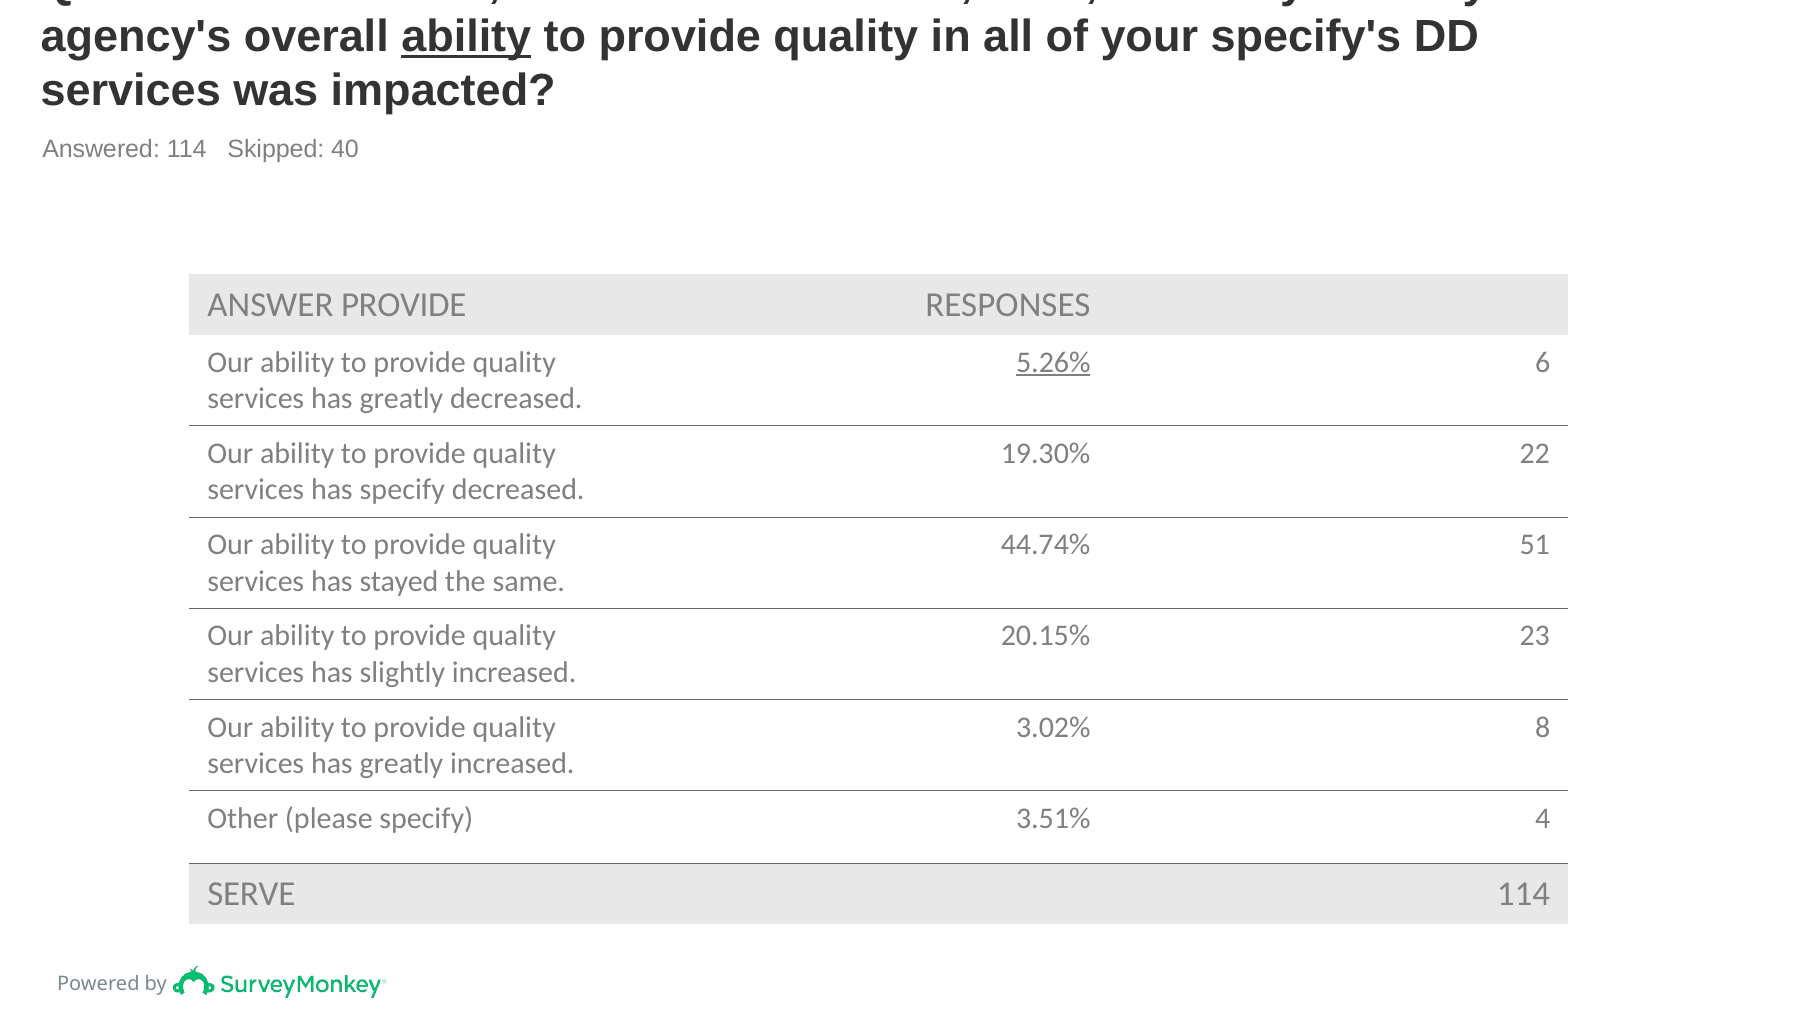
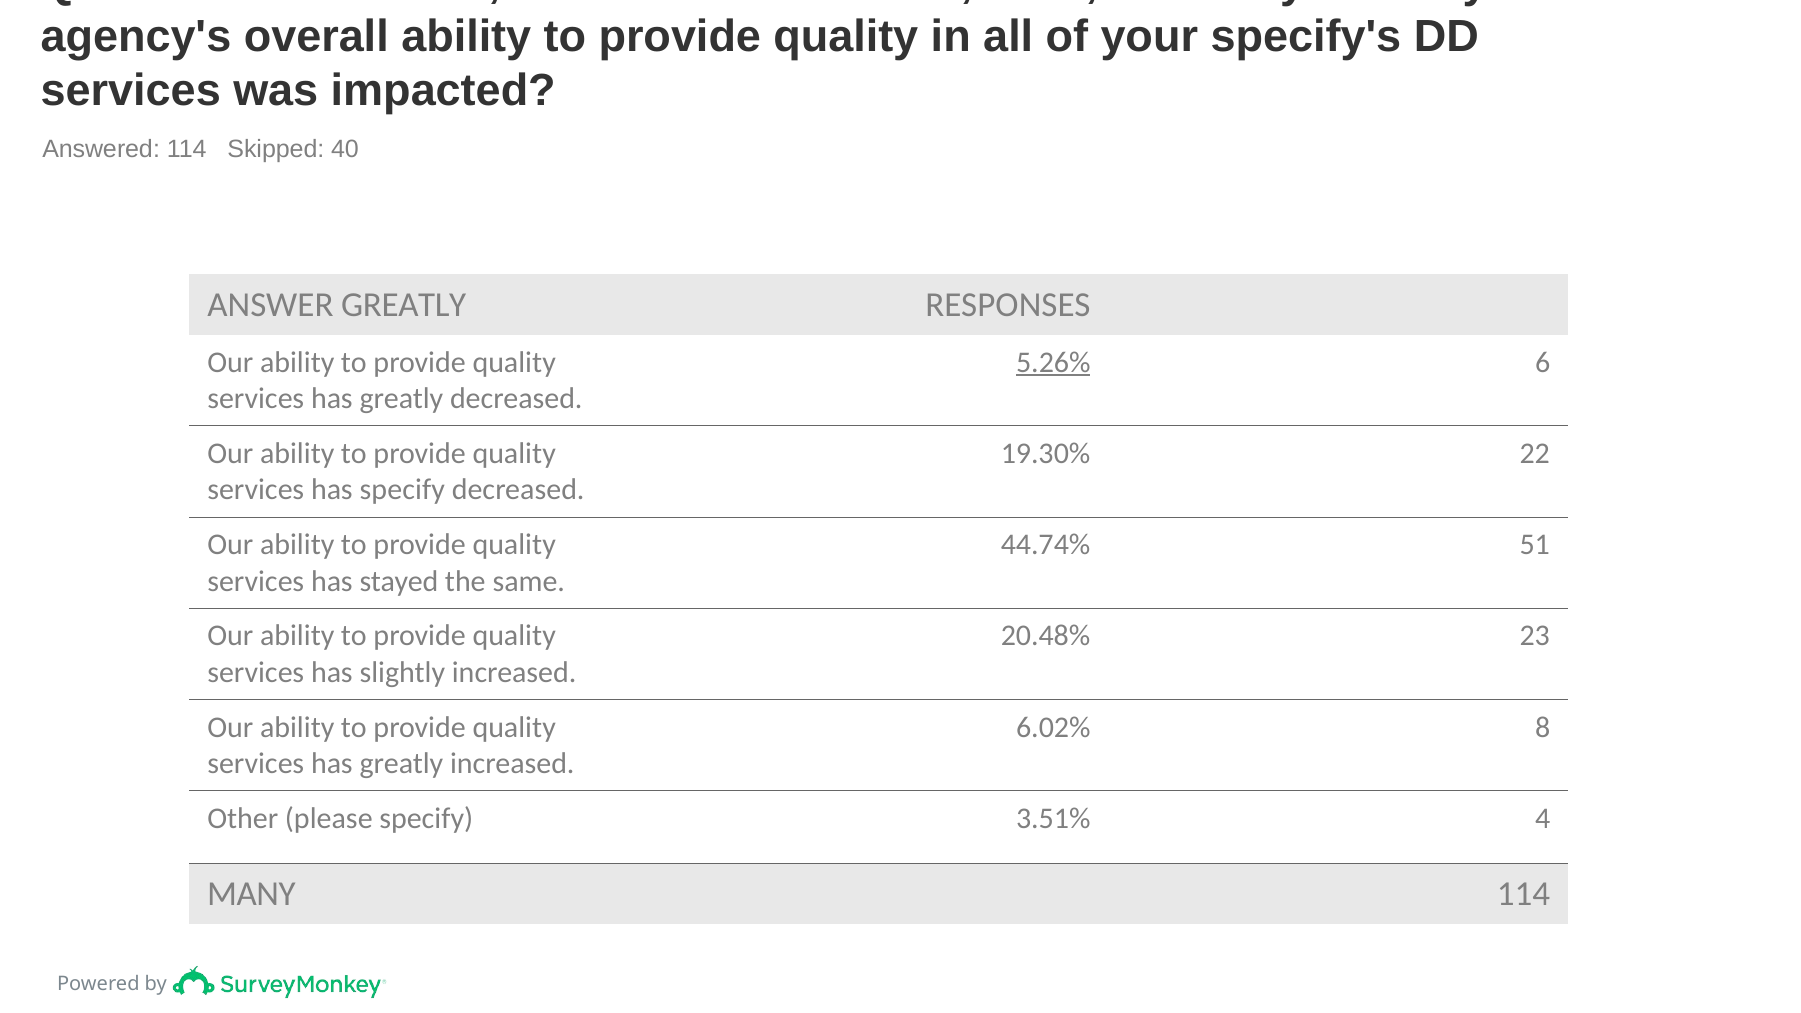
ability underline: present -> none (466, 37)
ANSWER PROVIDE: PROVIDE -> GREATLY (404, 305)
20.15%: 20.15% -> 20.48% (1046, 636)
3.02%: 3.02% -> 6.02% (1053, 727)
SERVE: SERVE -> MANY (251, 894)
